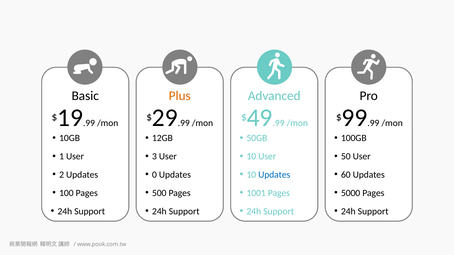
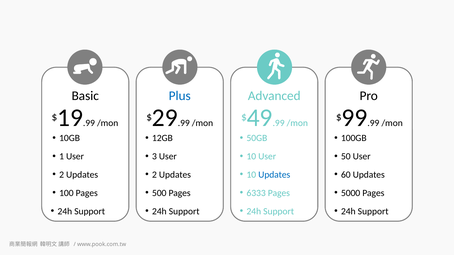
Plus colour: orange -> blue (180, 96)
0: 0 -> 2 (154, 175)
1001: 1001 -> 6333 (256, 193)
